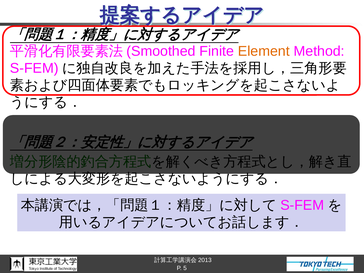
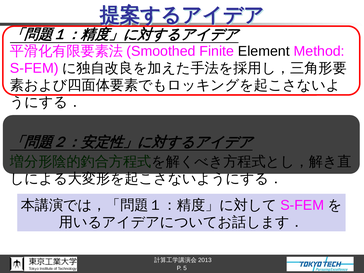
Element colour: orange -> black (264, 51)
